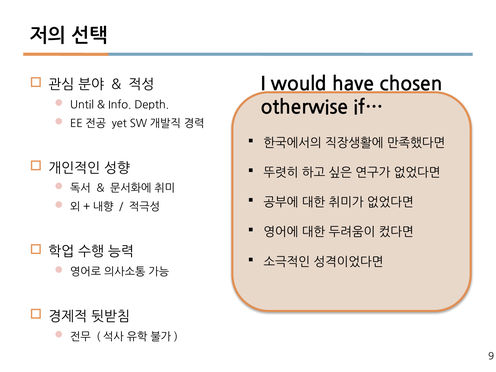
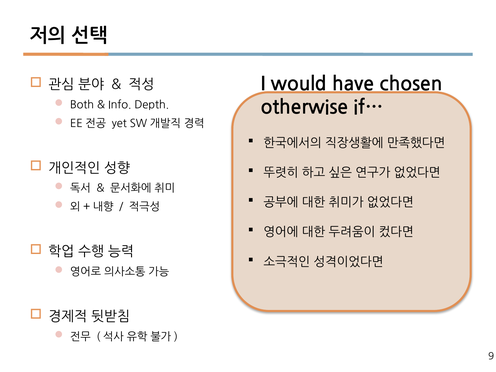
Until: Until -> Both (82, 105)
